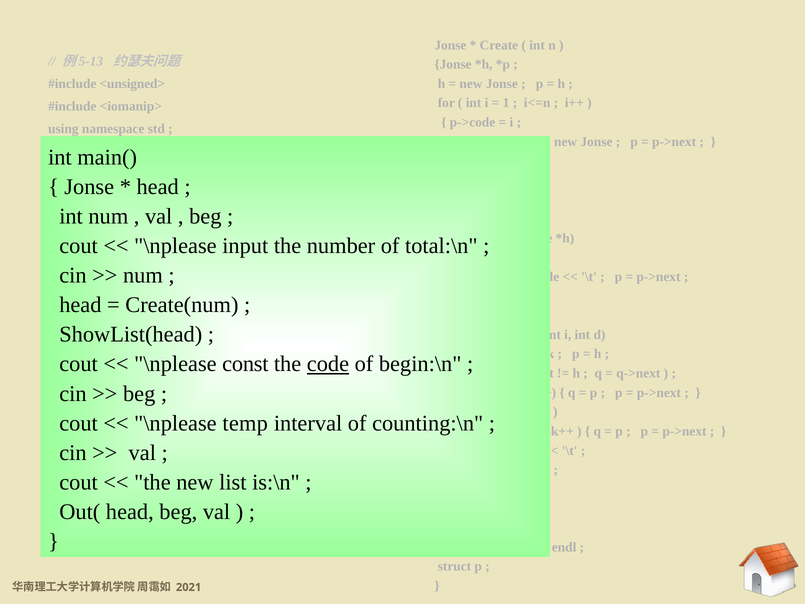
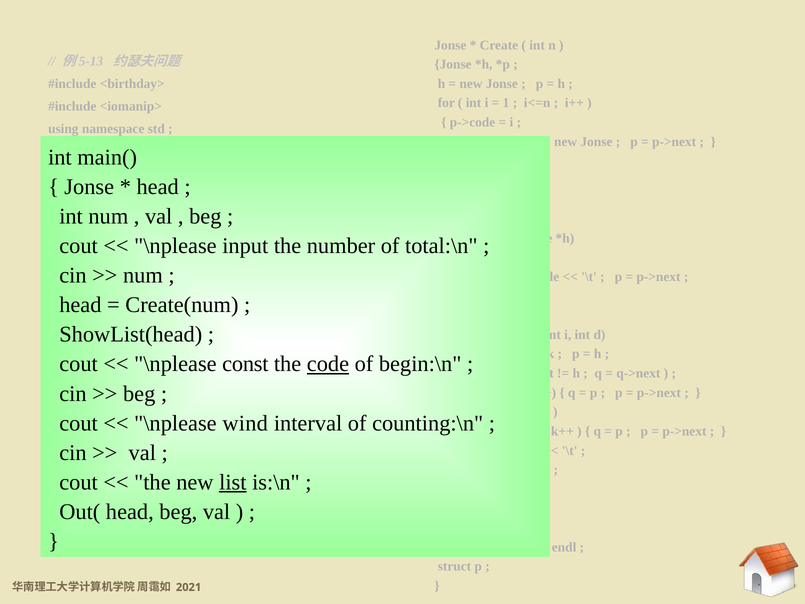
<unsigned>: <unsigned> -> <birthday> (132, 84)
temp: temp -> wind (245, 423)
list underline: none -> present (233, 482)
